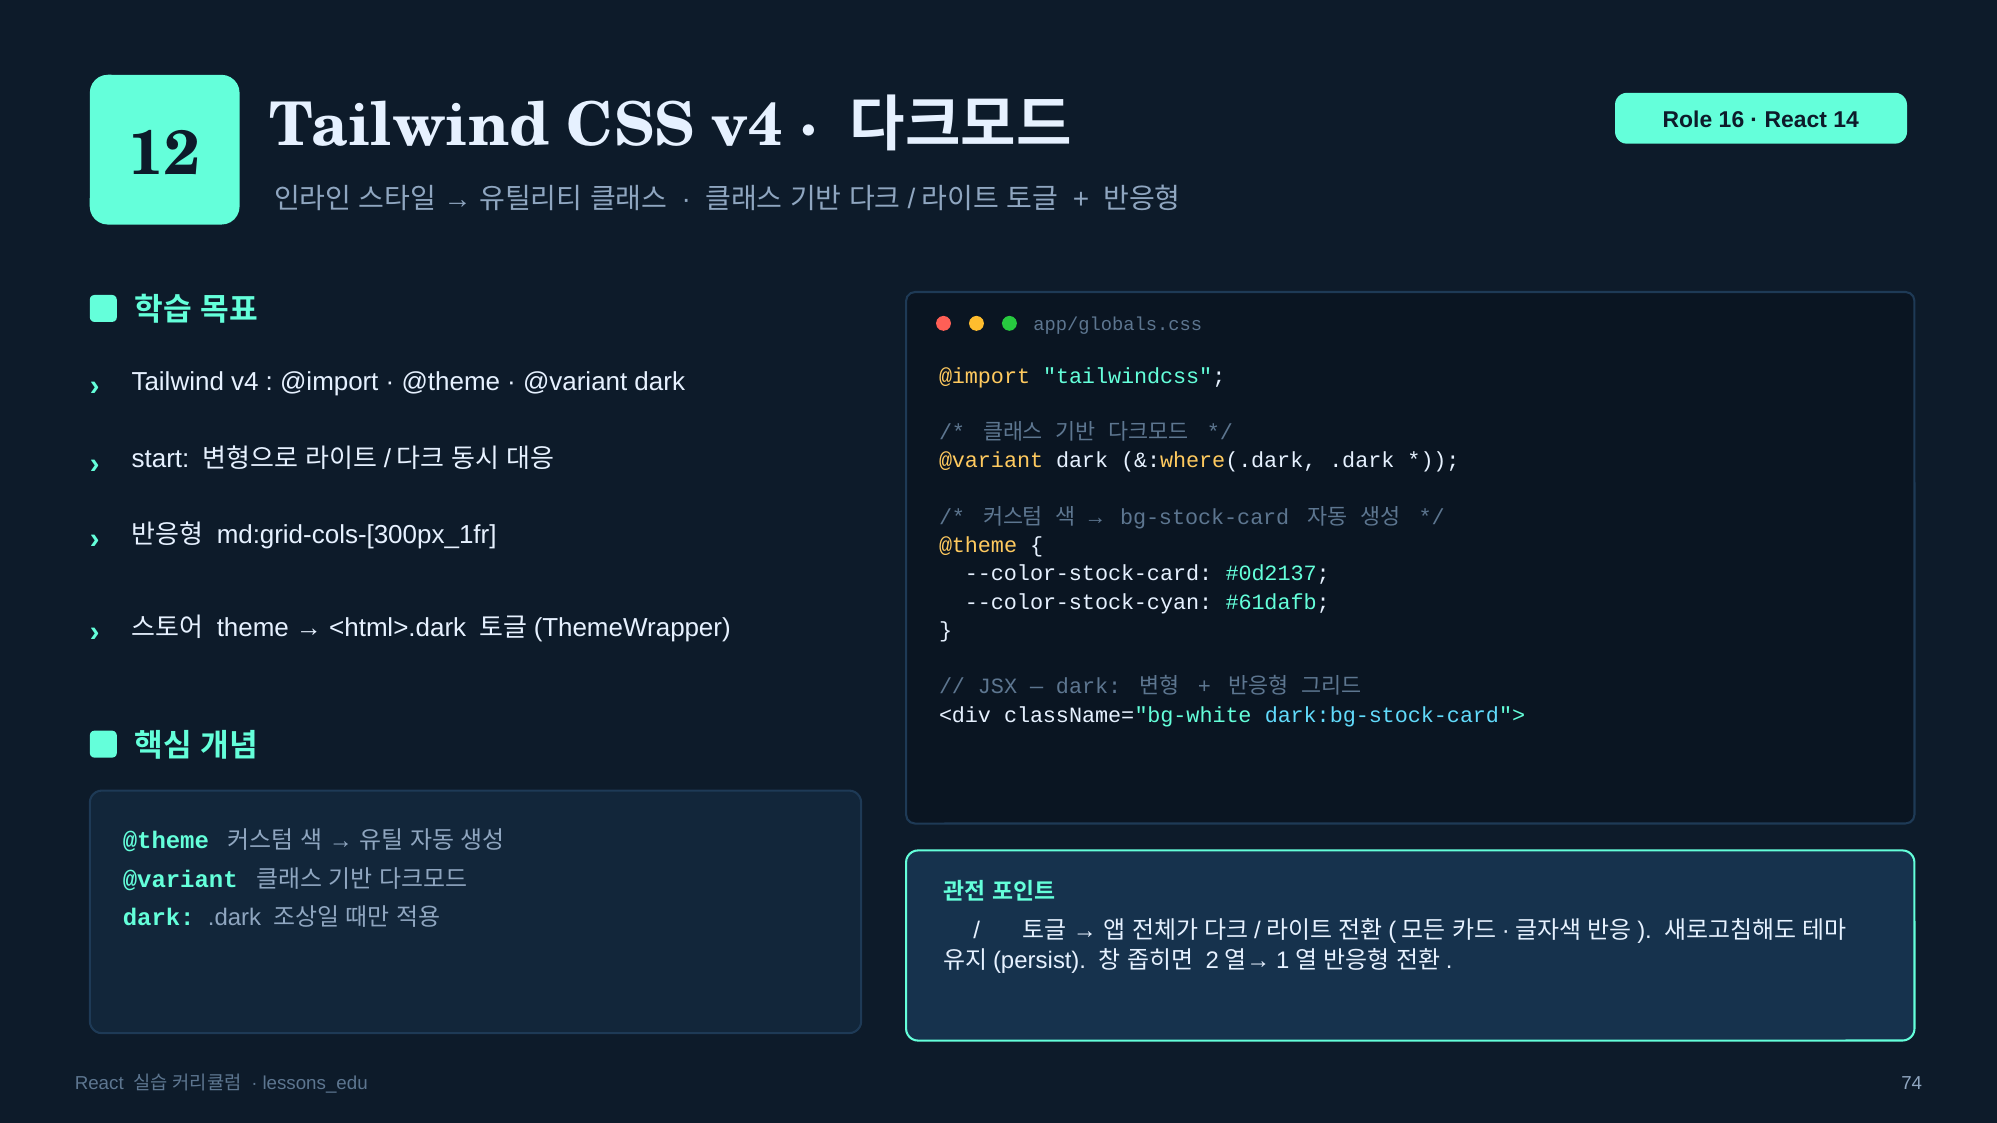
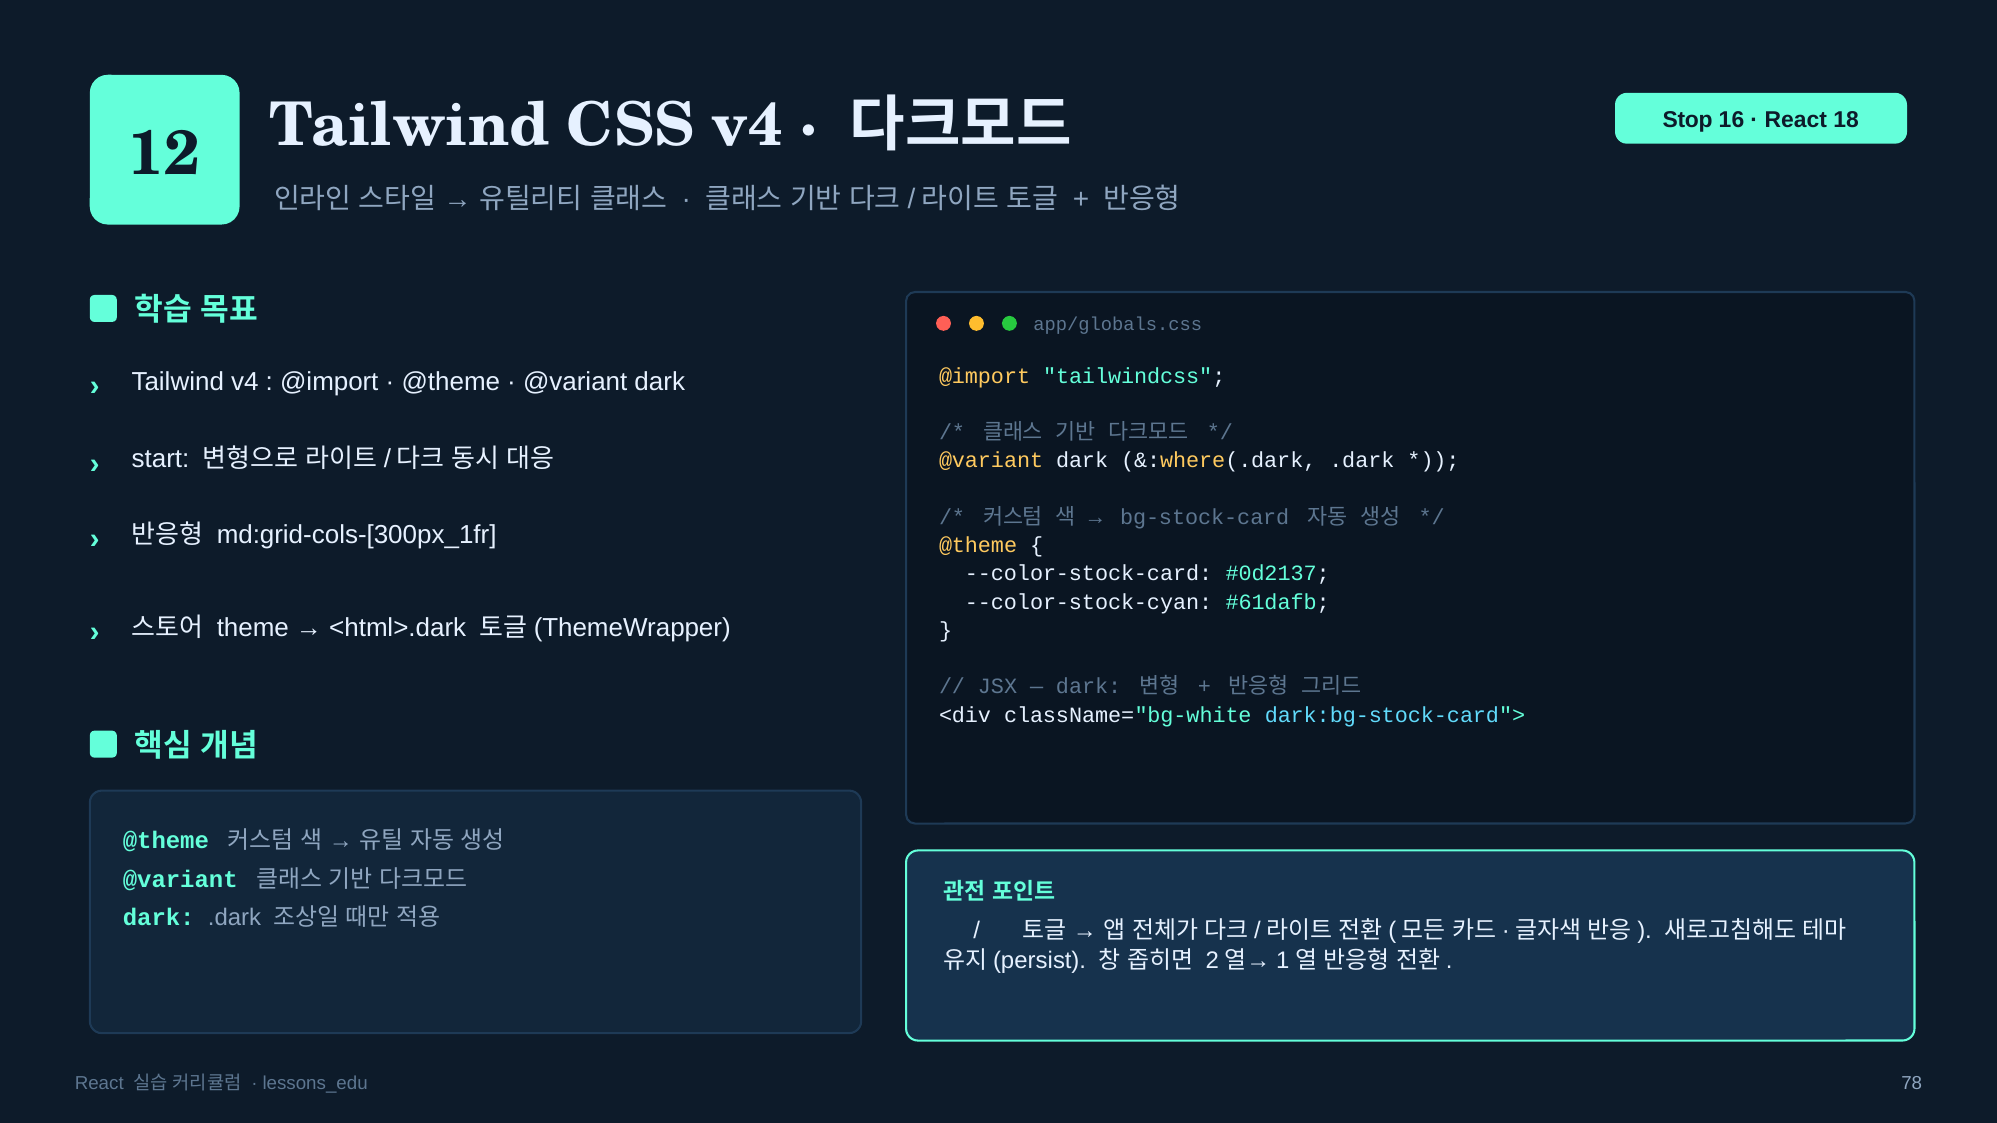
Role: Role -> Stop (1688, 120)
14: 14 -> 18 (1846, 120)
74: 74 -> 78 (1912, 1084)
